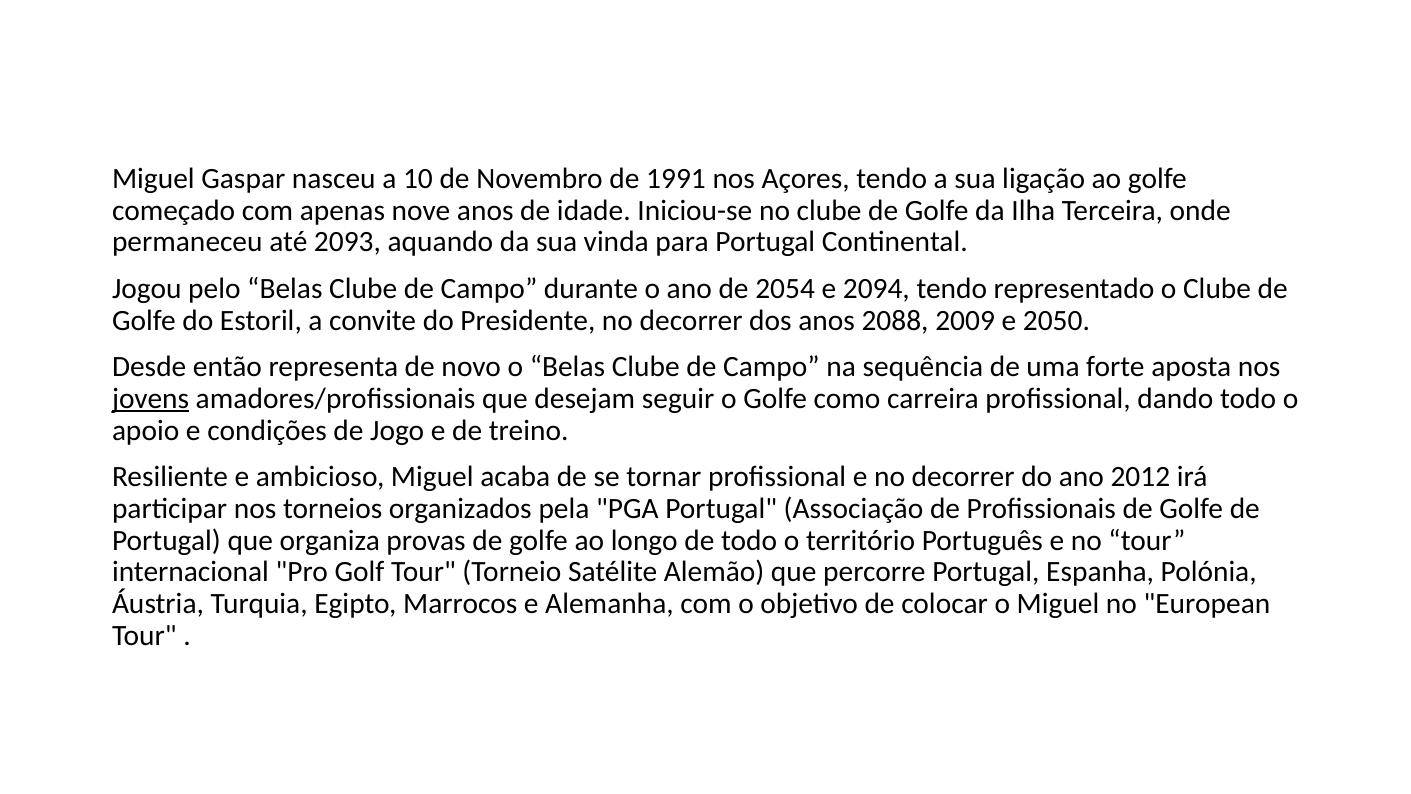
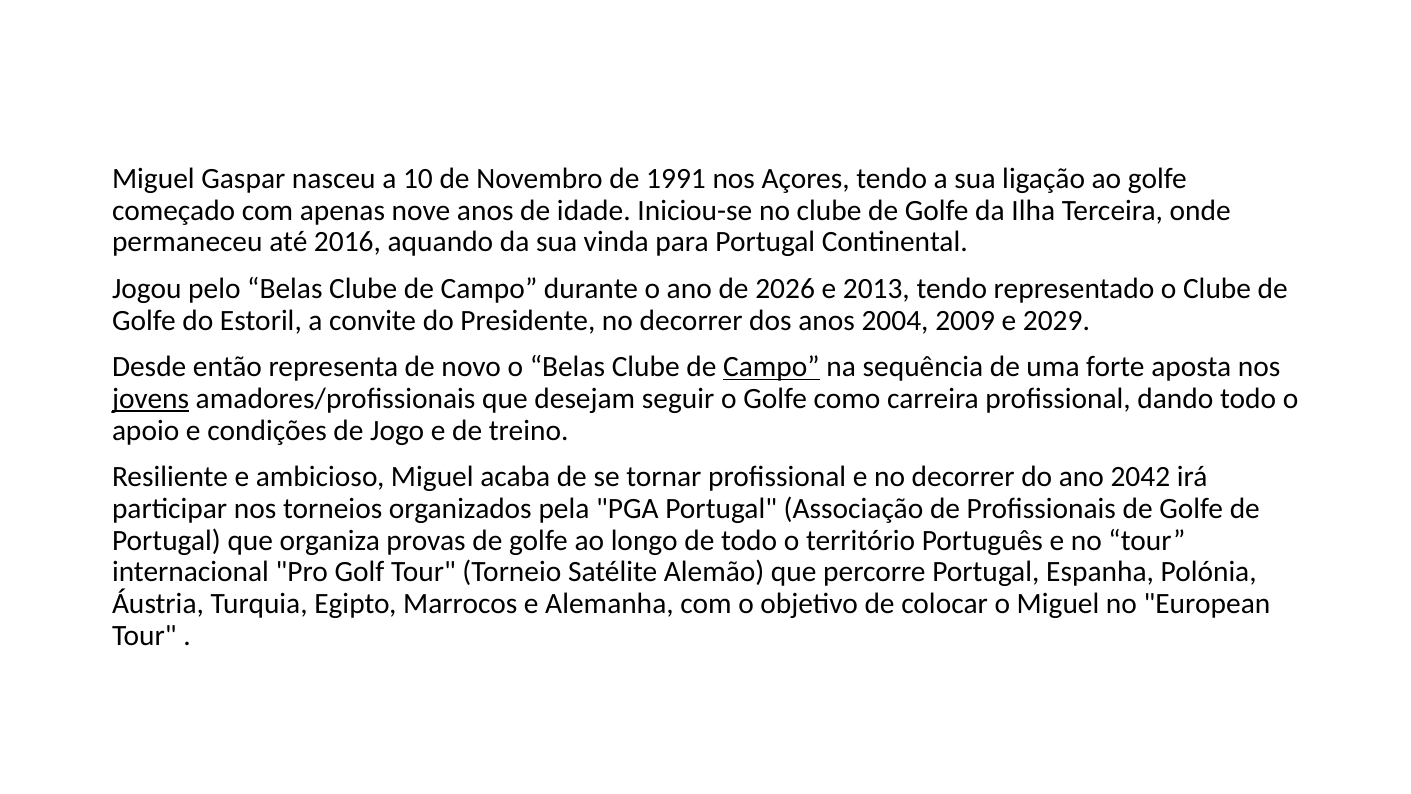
2093: 2093 -> 2016 (347, 242)
2054: 2054 -> 2026 (785, 289)
2094: 2094 -> 2013 (876, 289)
2088: 2088 -> 2004 (895, 320)
2050: 2050 -> 2029 (1056, 320)
Campo underline: none -> present (771, 367)
2012: 2012 -> 2042 (1140, 477)
